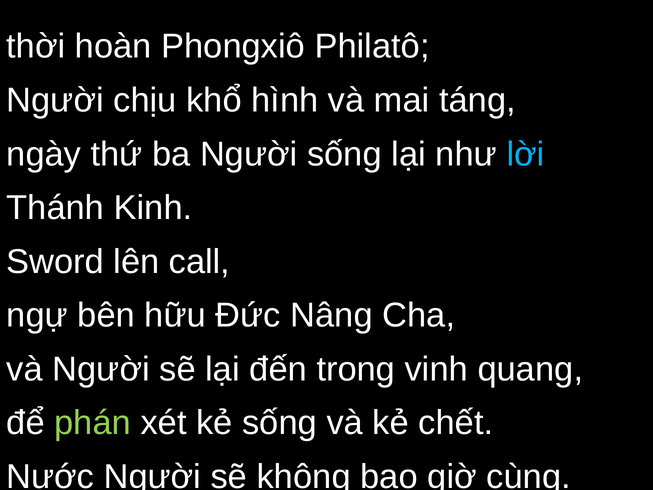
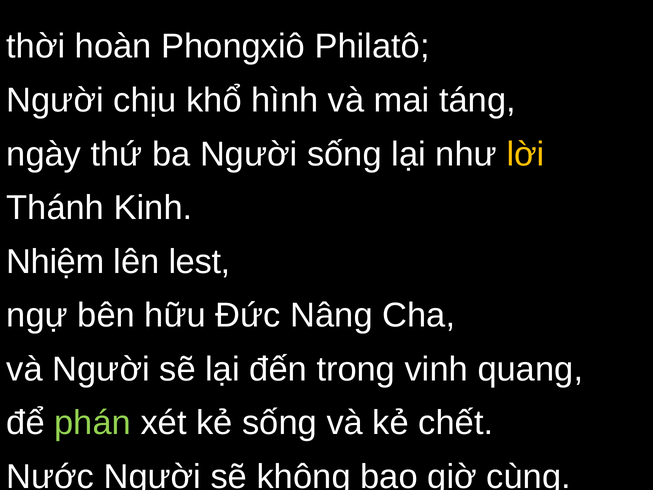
lời colour: light blue -> yellow (525, 154)
Sword: Sword -> Nhiệm (55, 262)
call: call -> lest (200, 262)
